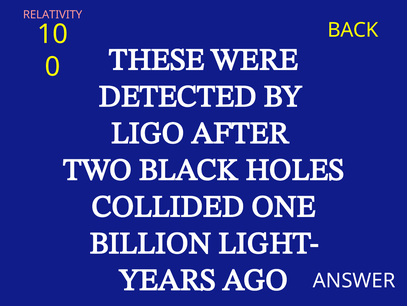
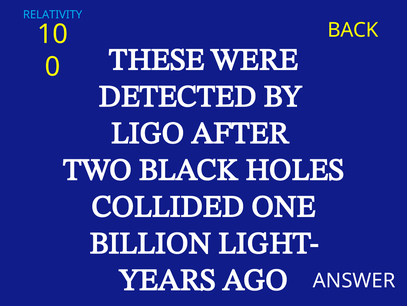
RELATIVITY colour: pink -> light blue (53, 15)
